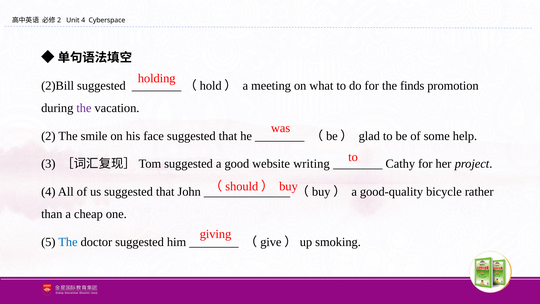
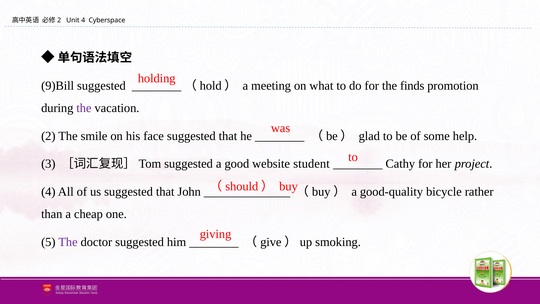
2)Bill: 2)Bill -> 9)Bill (58, 86)
writing: writing -> student (311, 164)
The colour: blue -> purple (68, 242)
